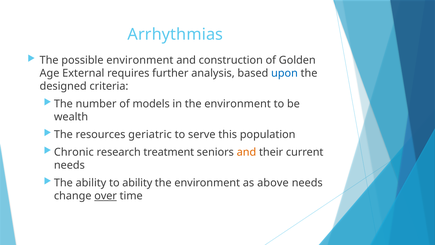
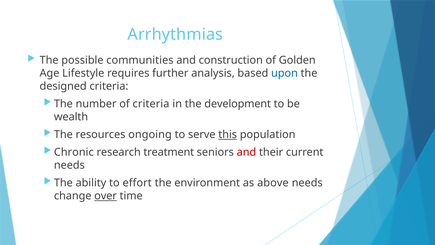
possible environment: environment -> communities (140, 60)
External: External -> Lifestyle (83, 73)
of models: models -> criteria (151, 104)
in the environment: environment -> development (238, 104)
geriatric: geriatric -> ongoing (150, 134)
this underline: none -> present (228, 134)
and colour: orange -> red (246, 152)
to ability: ability -> effort (137, 183)
